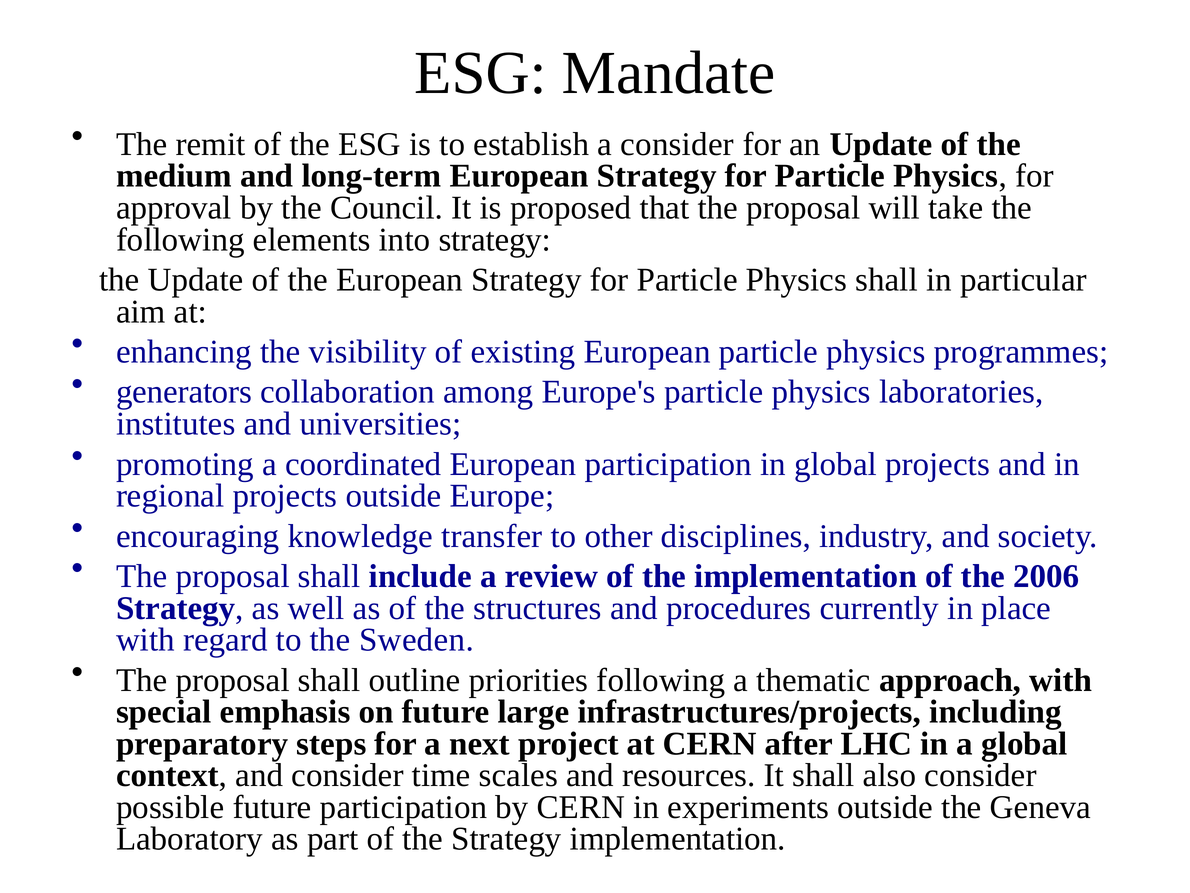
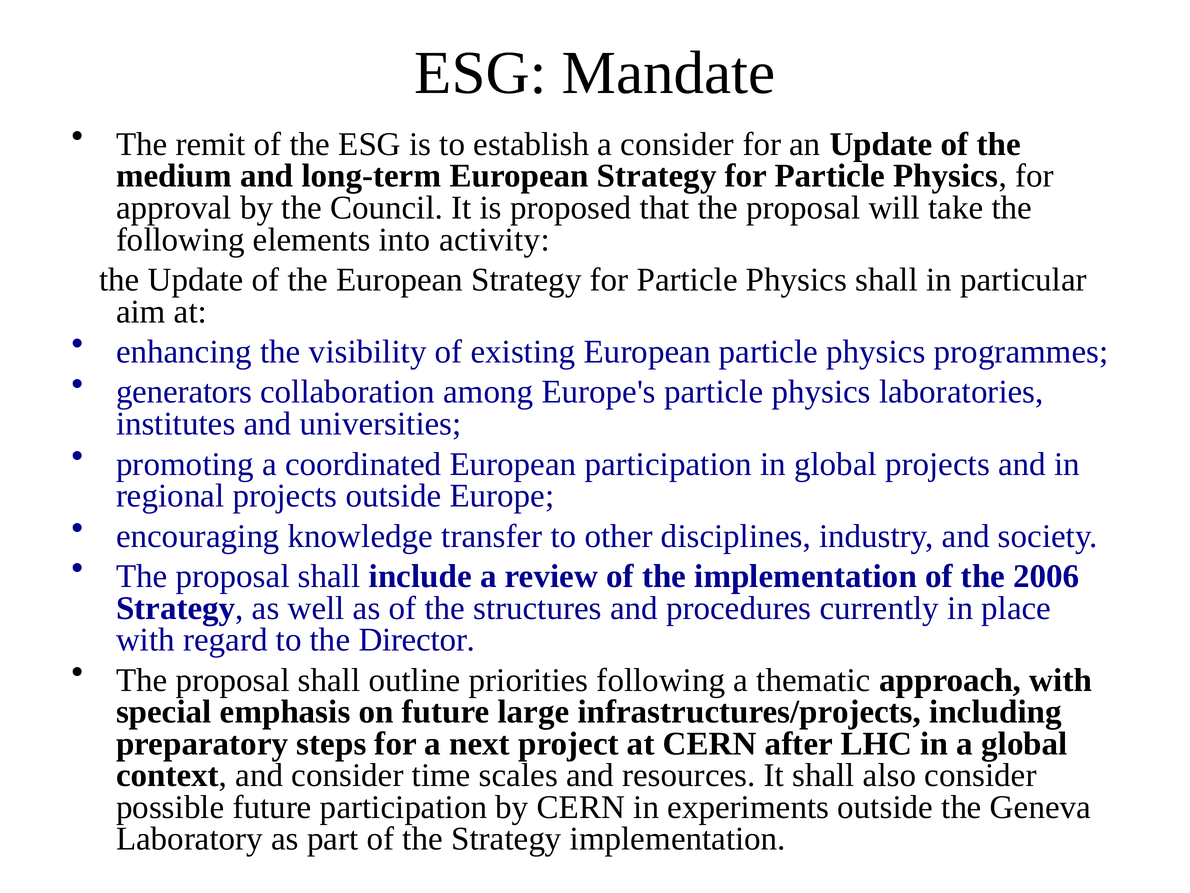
into strategy: strategy -> activity (495, 240)
Sweden: Sweden -> Director (417, 640)
